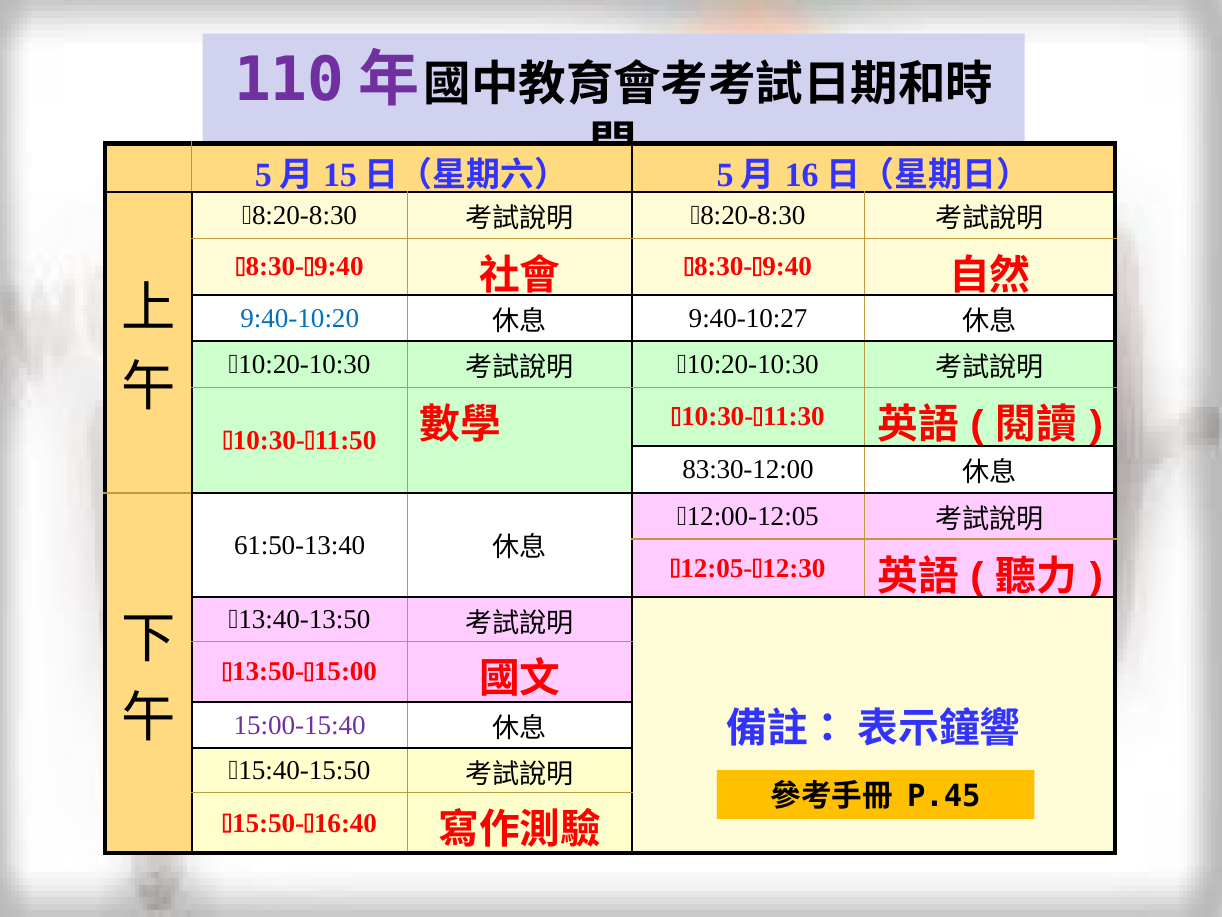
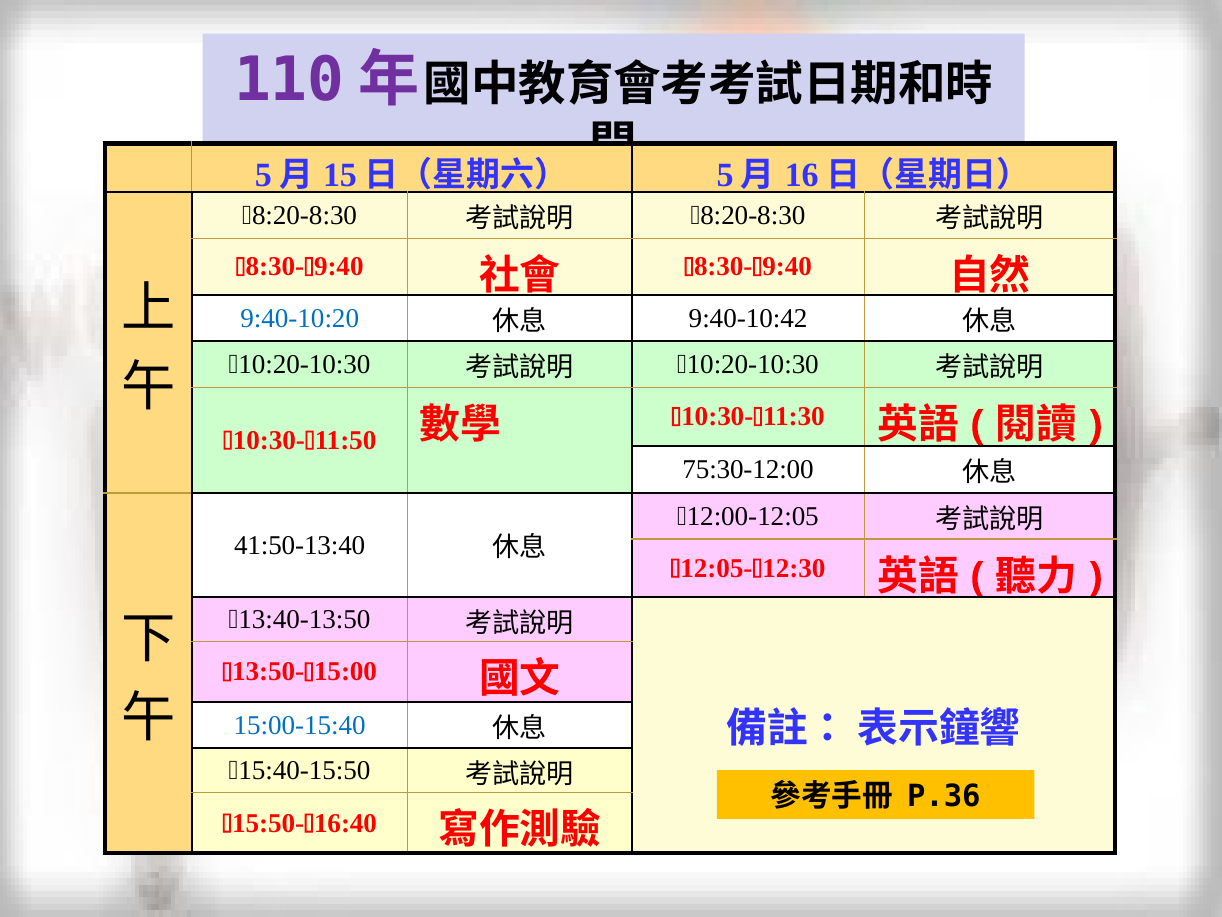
9:40-10:27: 9:40-10:27 -> 9:40-10:42 (748, 318)
83:30-12:00: 83:30-12:00 -> 75:30-12:00 (748, 469)
61:50-13:40: 61:50-13:40 -> 41:50-13:40 (300, 545)
15:00-15:40 colour: purple -> blue (300, 725)
P.45: P.45 -> P.36 (944, 796)
